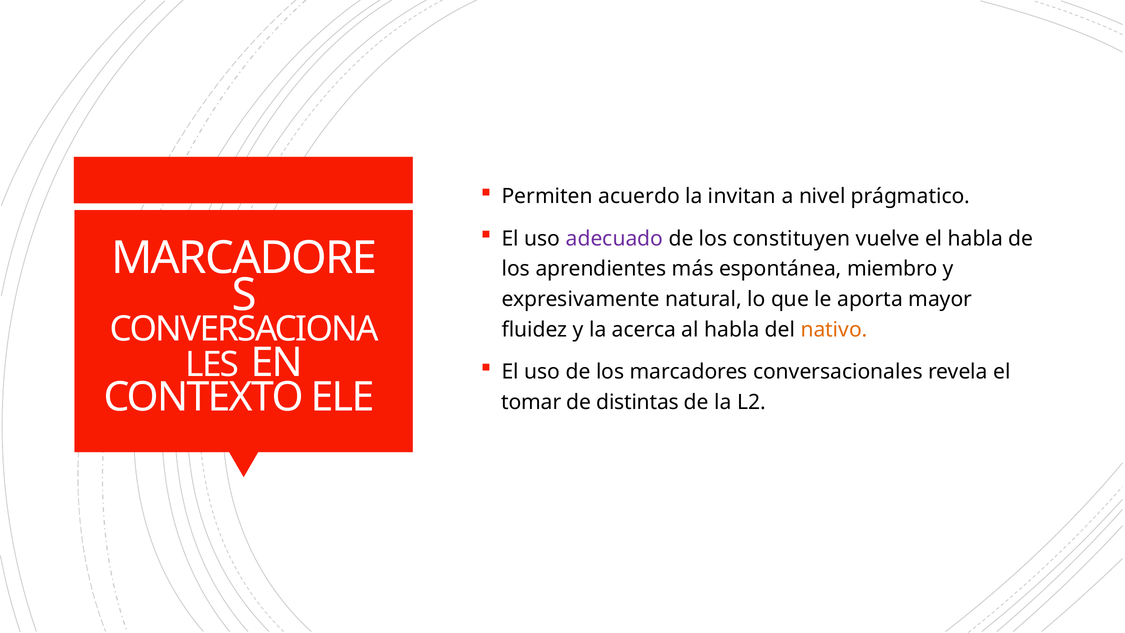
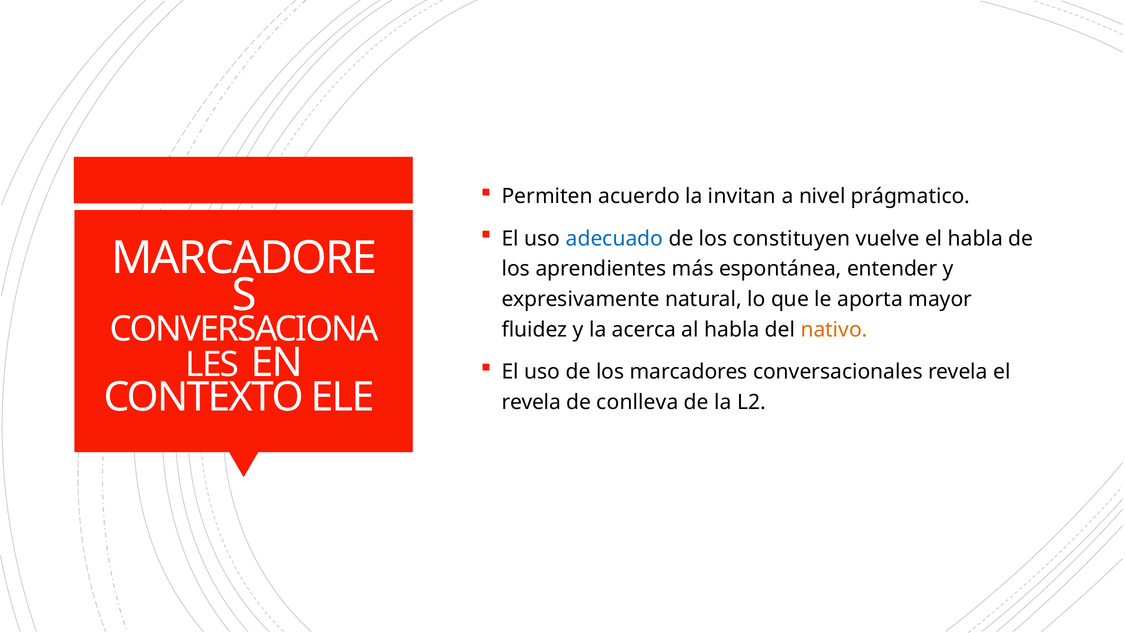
adecuado colour: purple -> blue (614, 238)
miembro: miembro -> entender (892, 269)
tomar: tomar -> revela (531, 402)
distintas: distintas -> conlleva (637, 402)
